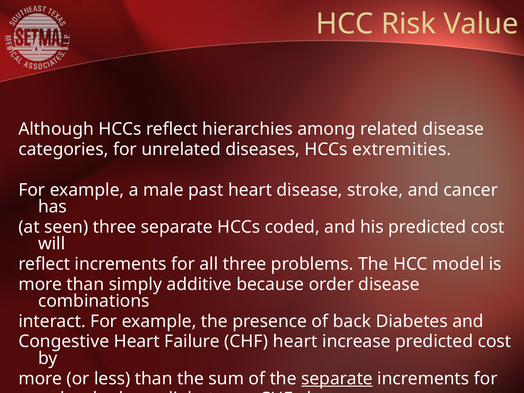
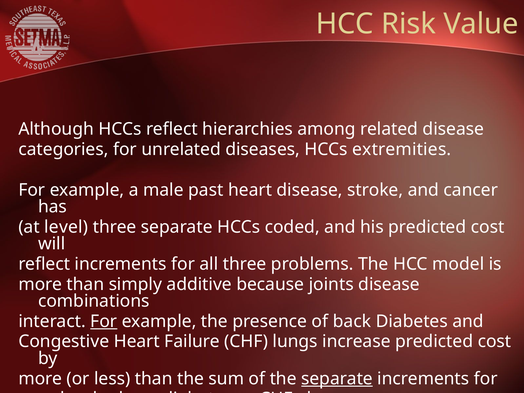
seen: seen -> level (66, 227)
order: order -> joints (331, 284)
For underline: none -> present (104, 321)
CHF heart: heart -> lungs (295, 342)
